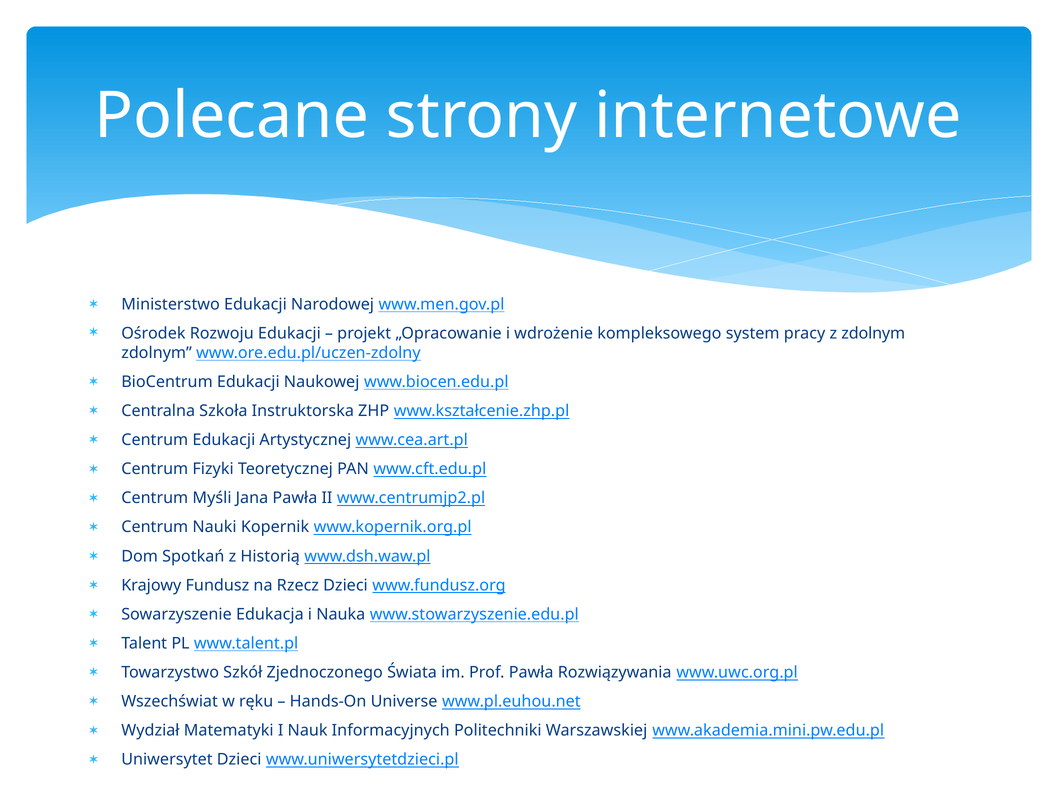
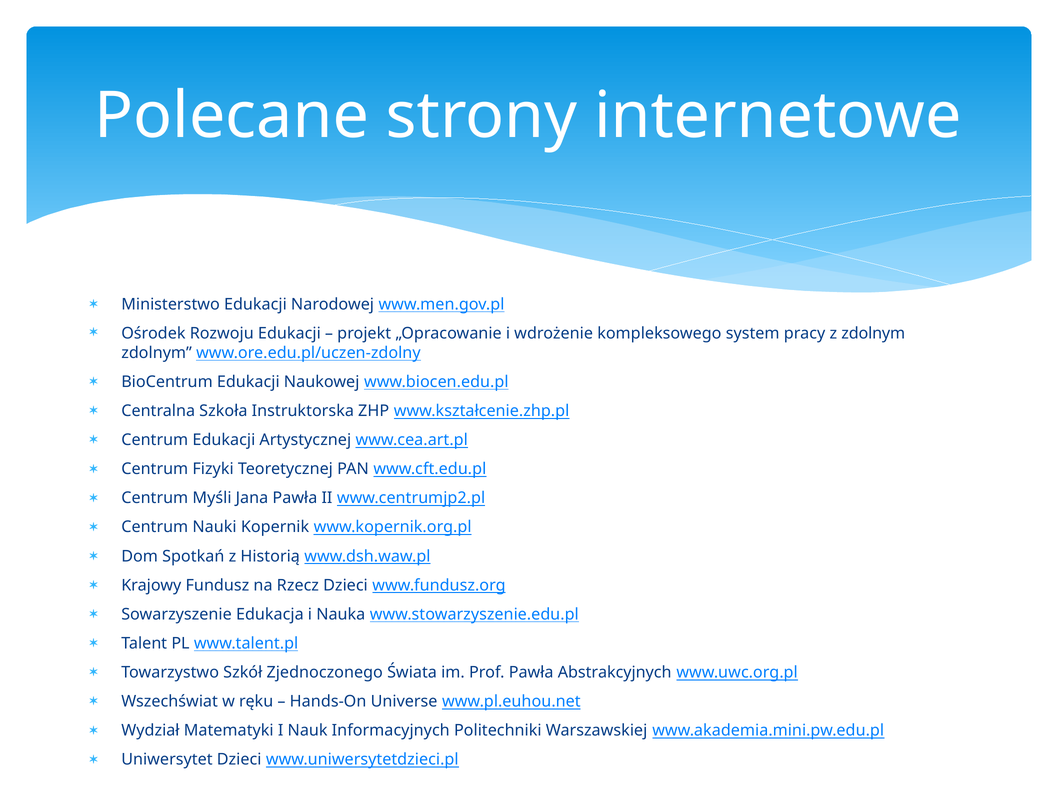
Rozwiązywania: Rozwiązywania -> Abstrakcyjnych (615, 672)
